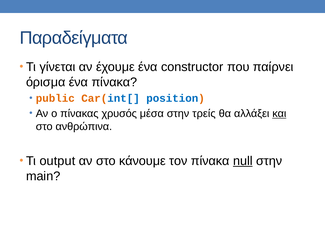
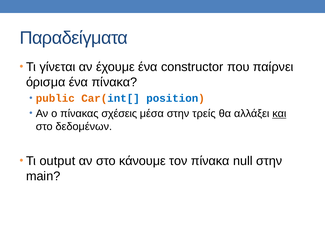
χρυσός: χρυσός -> σχέσεις (119, 113)
ανθρώπινα: ανθρώπινα -> δεδομένων (84, 126)
null underline: present -> none (243, 161)
